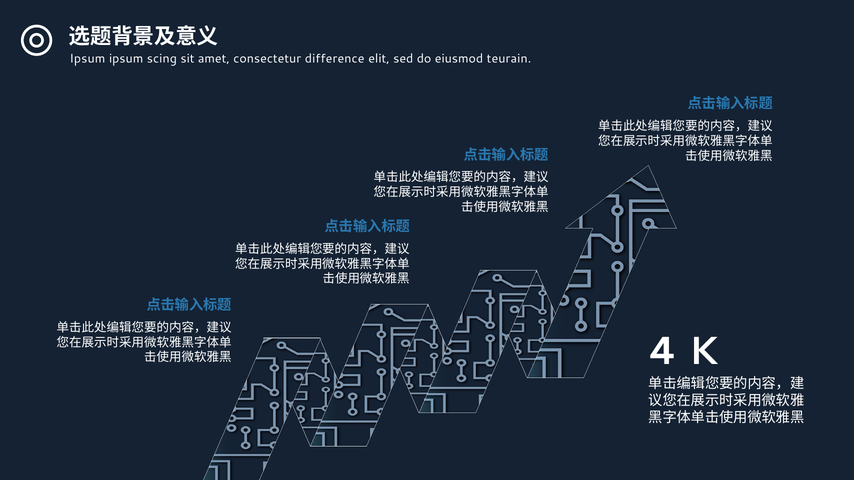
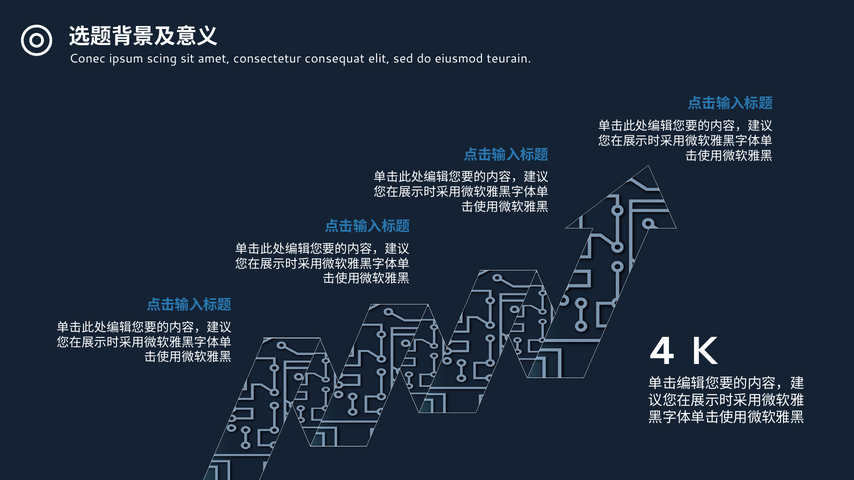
Ipsum: Ipsum -> Conec (87, 59)
difference: difference -> consequat (335, 59)
